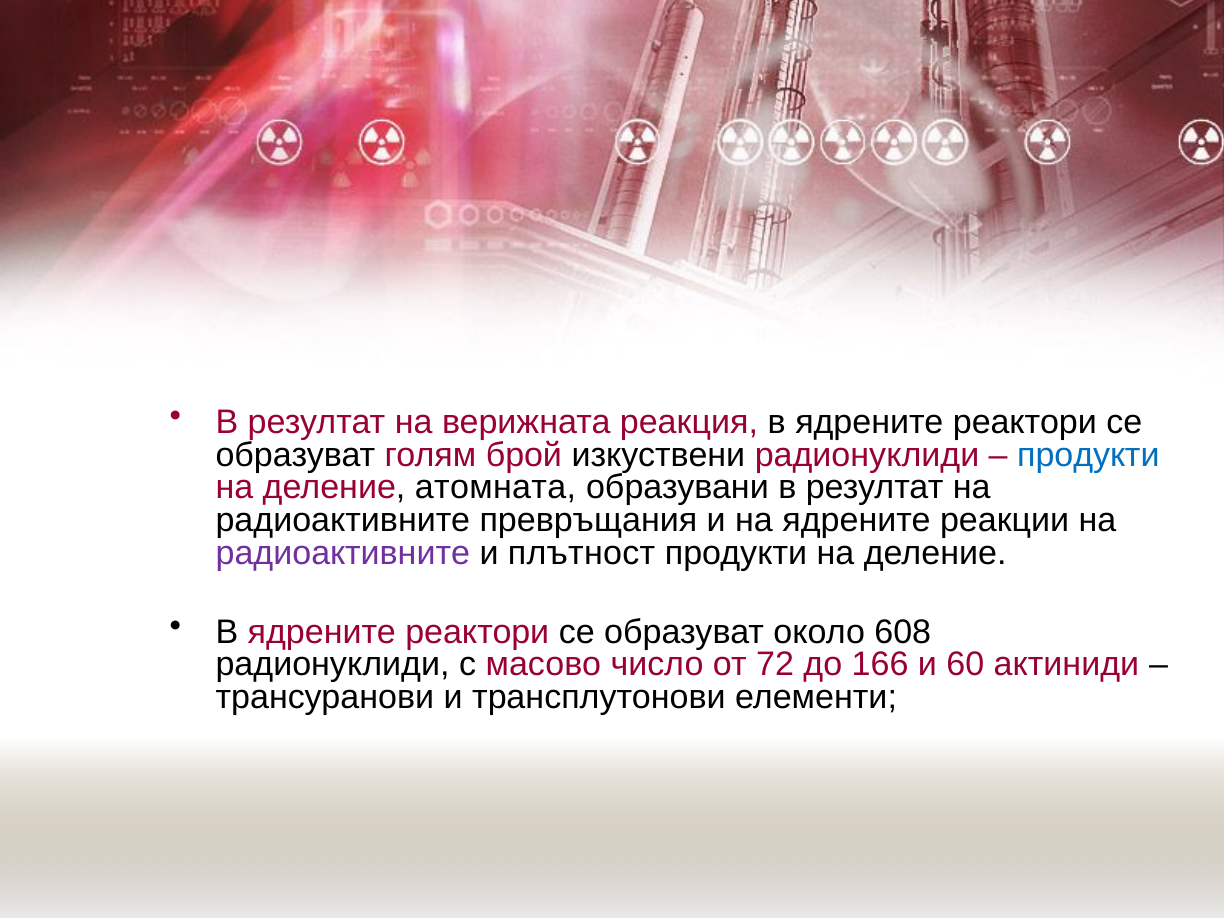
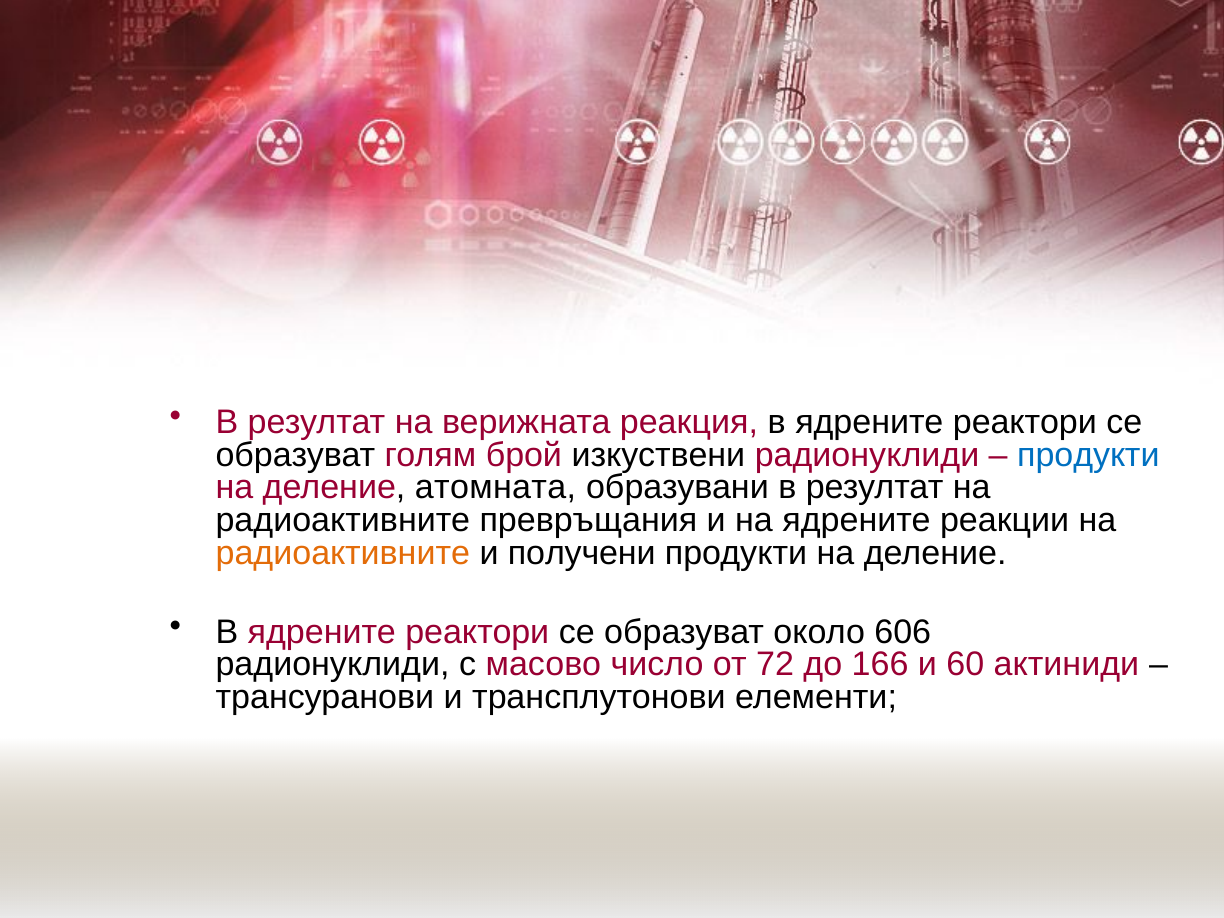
радиоактивните colour: purple -> orange (343, 553)
плътност: плътност -> получени (582, 553)
608: 608 -> 606 (903, 632)
